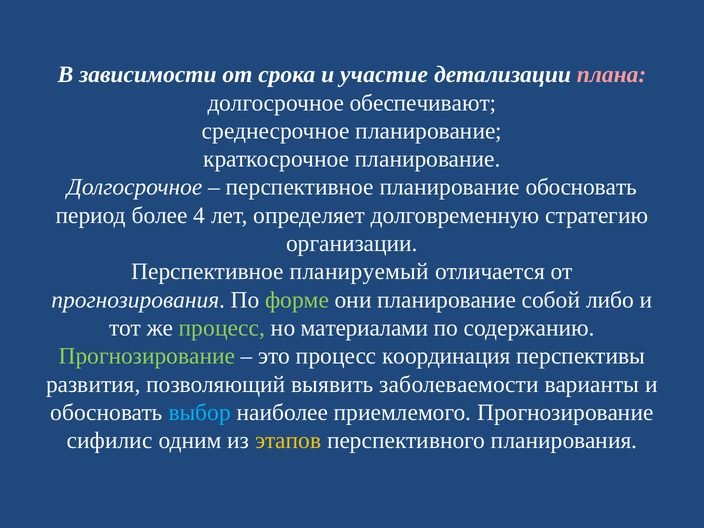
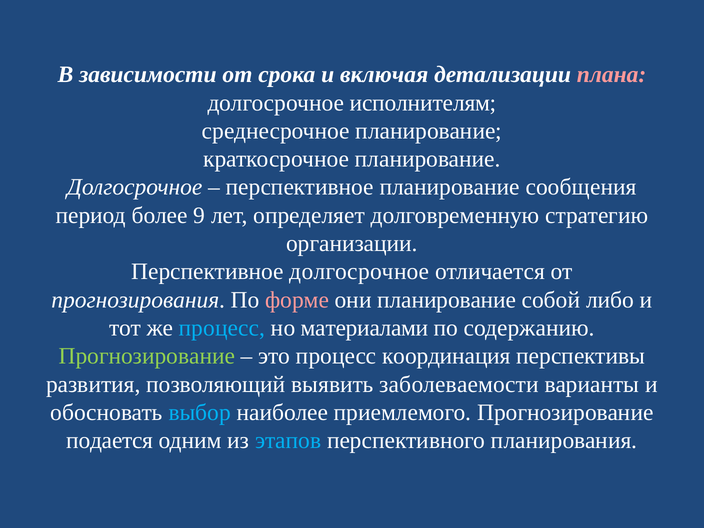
участие: участие -> включая (384, 75)
обеспечивают: обеспечивают -> исполнителям (423, 103)
планирование обосновать: обосновать -> сообщения (581, 187)
4: 4 -> 9 (199, 215)
Перспективное планируемый: планируемый -> долгосрочное (359, 272)
форме colour: light green -> pink (297, 300)
процесс colour: light green -> light blue (222, 328)
сифилис: сифилис -> подается (110, 441)
этапов colour: yellow -> light blue (288, 441)
